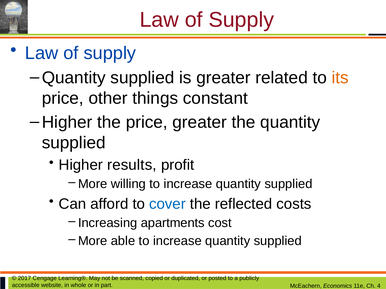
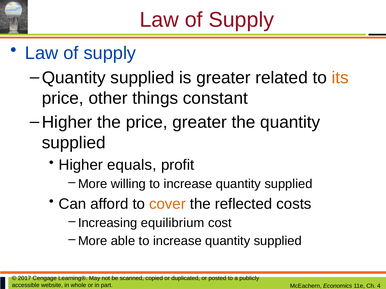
results: results -> equals (132, 165)
cover colour: blue -> orange (167, 204)
apartments: apartments -> equilibrium (173, 223)
